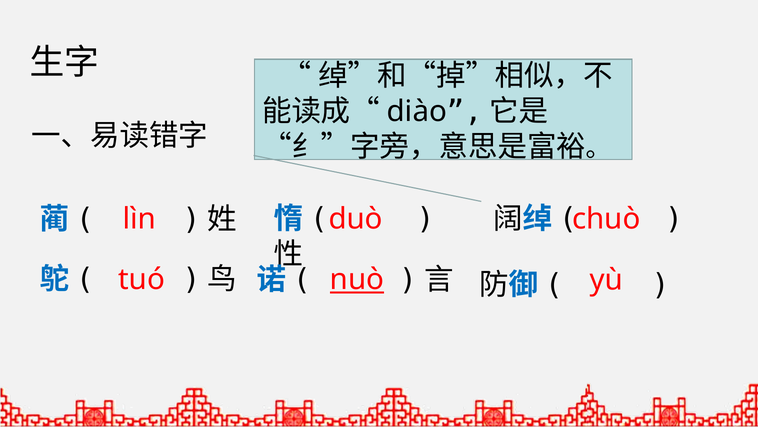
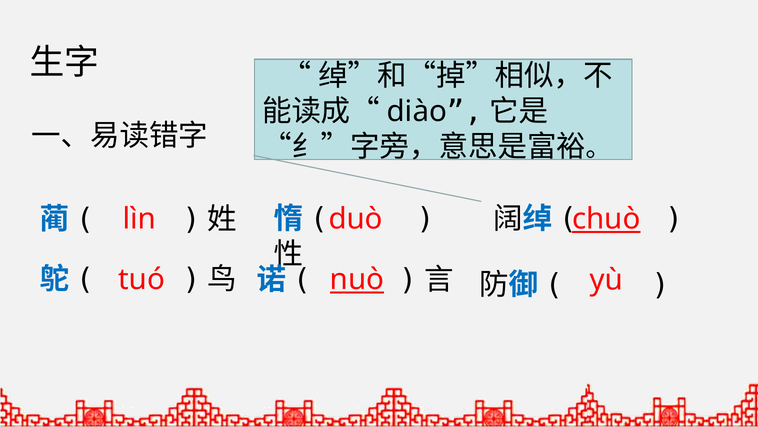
chuò underline: none -> present (606, 219)
